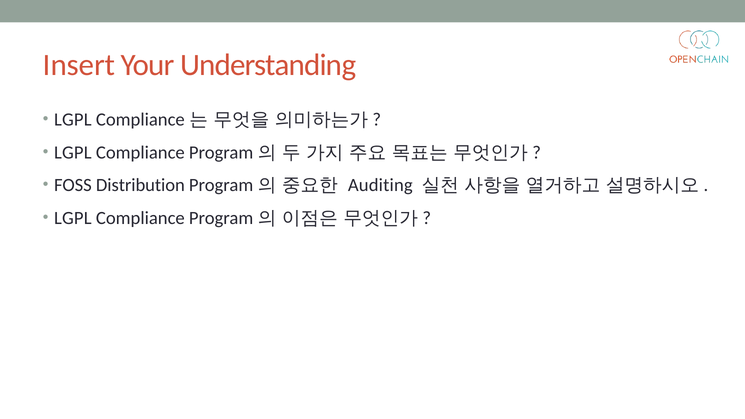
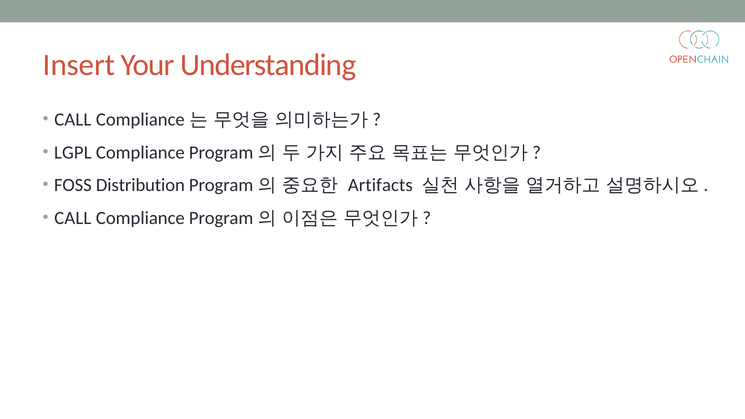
LGPL: LGPL -> CALL (73, 120)
Auditing: Auditing -> Artifacts (380, 185)
LGPL: LGPL -> CALL (73, 218)
